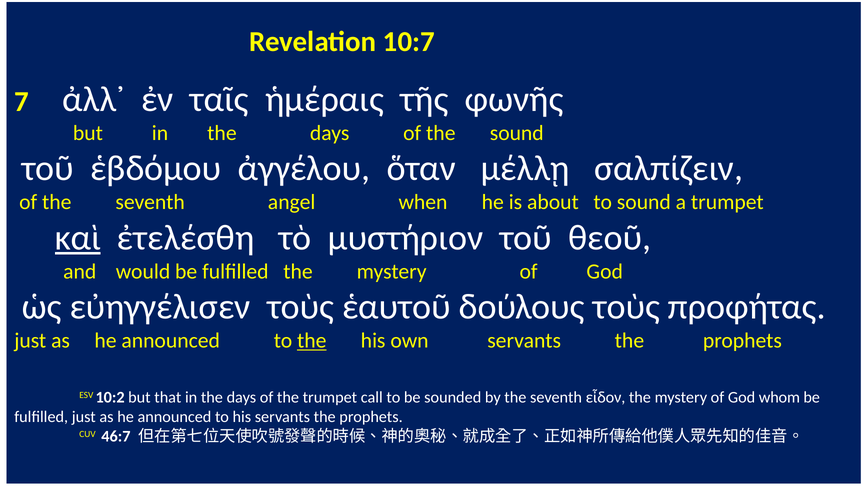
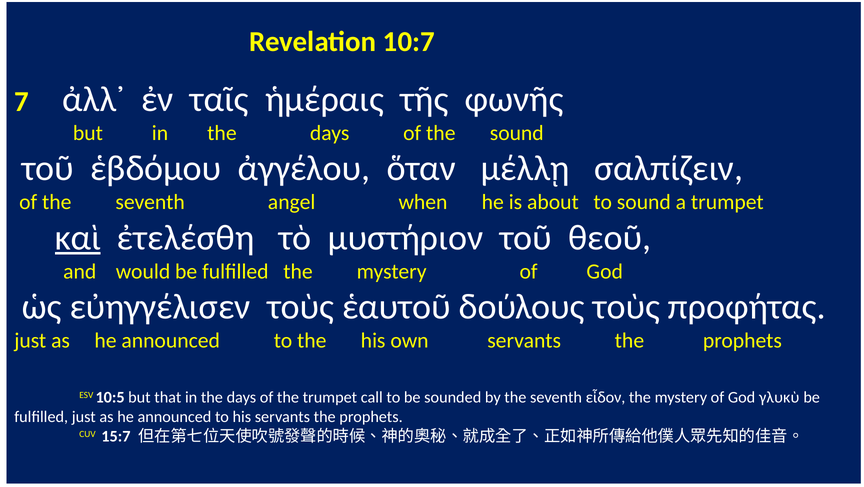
the underline: present -> none (312, 341)
10:2: 10:2 -> 10:5 (110, 398)
whom: whom -> γλυκὺ (779, 398)
46:7: 46:7 -> 15:7 (116, 437)
